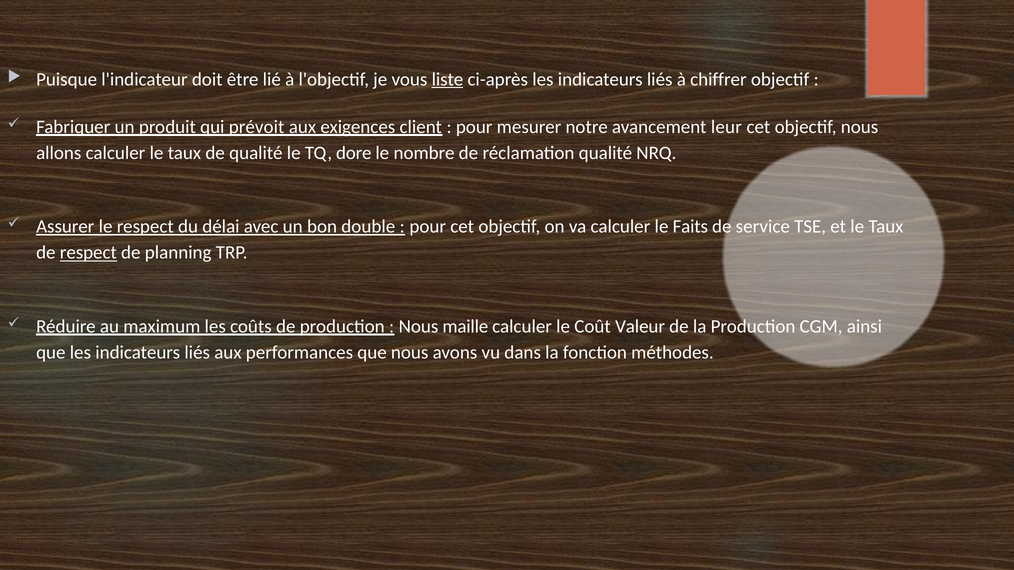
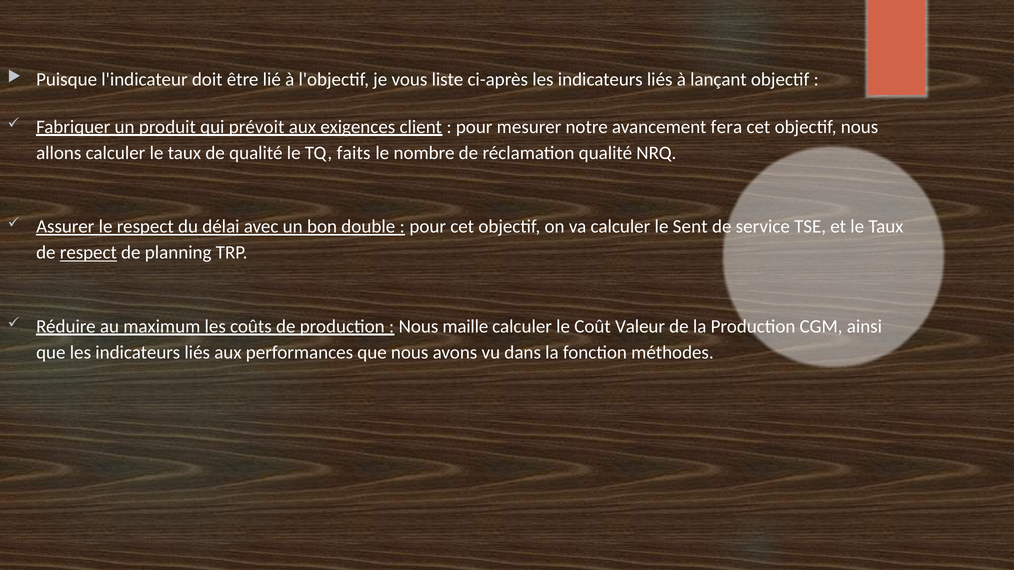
liste underline: present -> none (447, 79)
chiffrer: chiffrer -> lançant (718, 79)
leur: leur -> fera (726, 127)
dore: dore -> faits (354, 153)
Faits: Faits -> Sent (690, 227)
